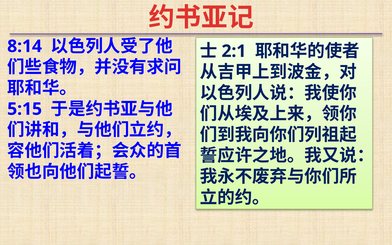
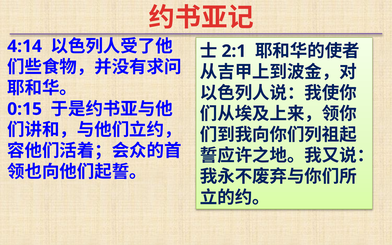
8:14: 8:14 -> 4:14 (25, 46)
5:15: 5:15 -> 0:15 (25, 109)
